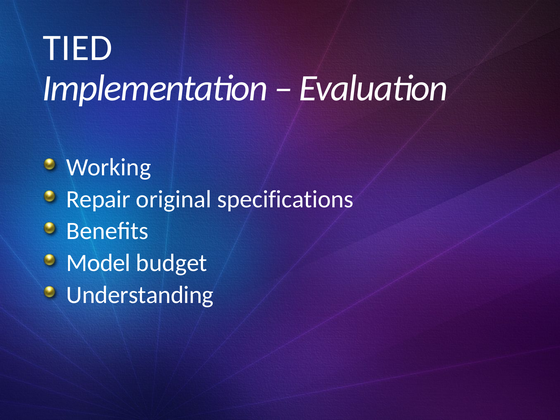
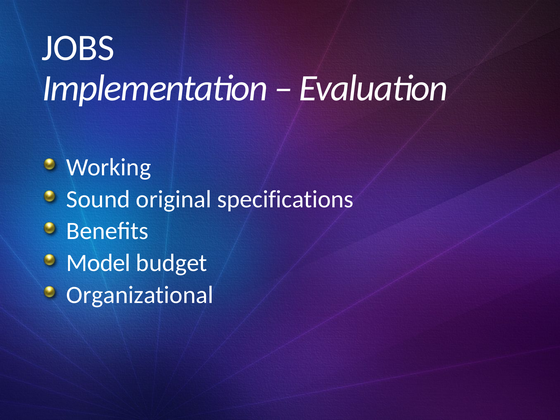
TIED: TIED -> JOBS (78, 48)
Repair: Repair -> Sound (98, 199)
Understanding: Understanding -> Organizational (140, 295)
